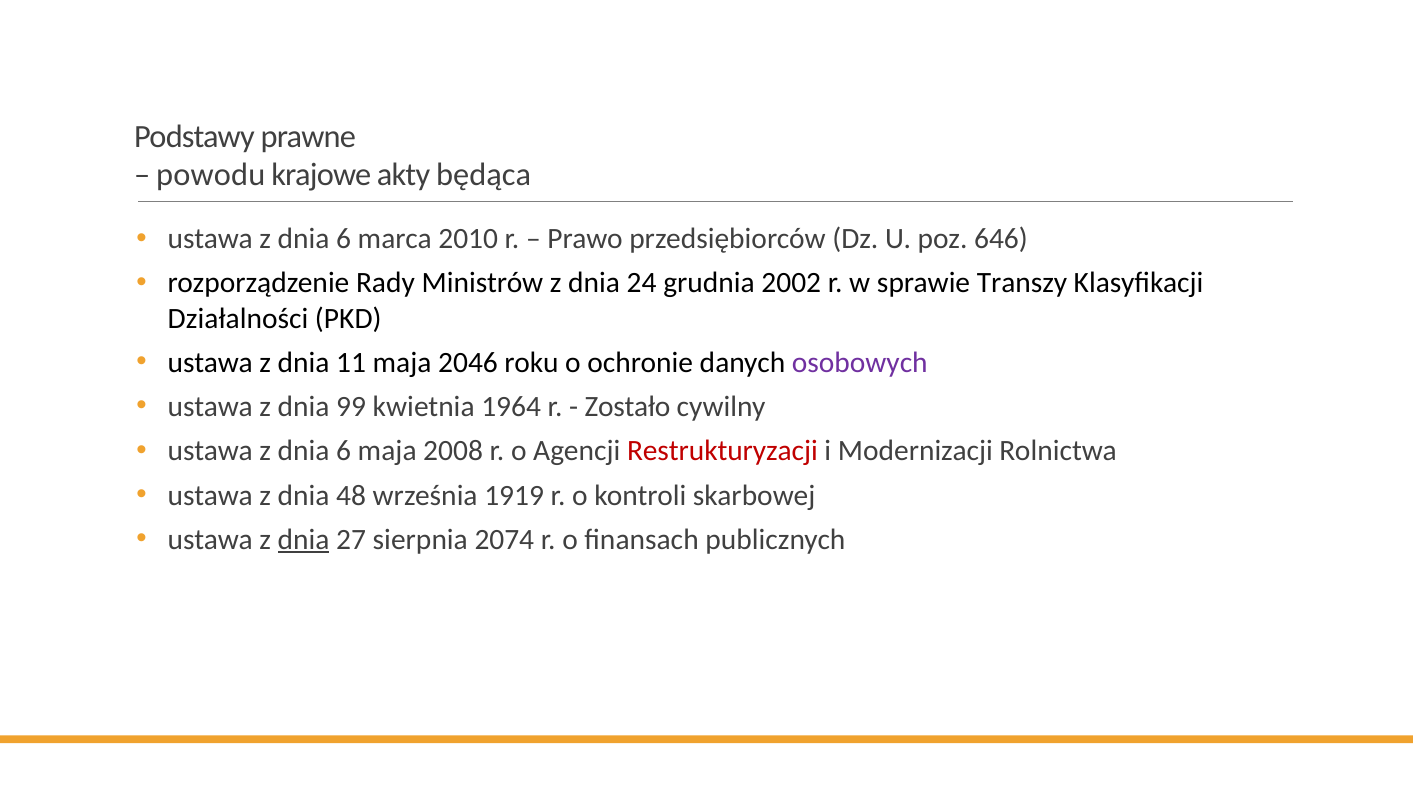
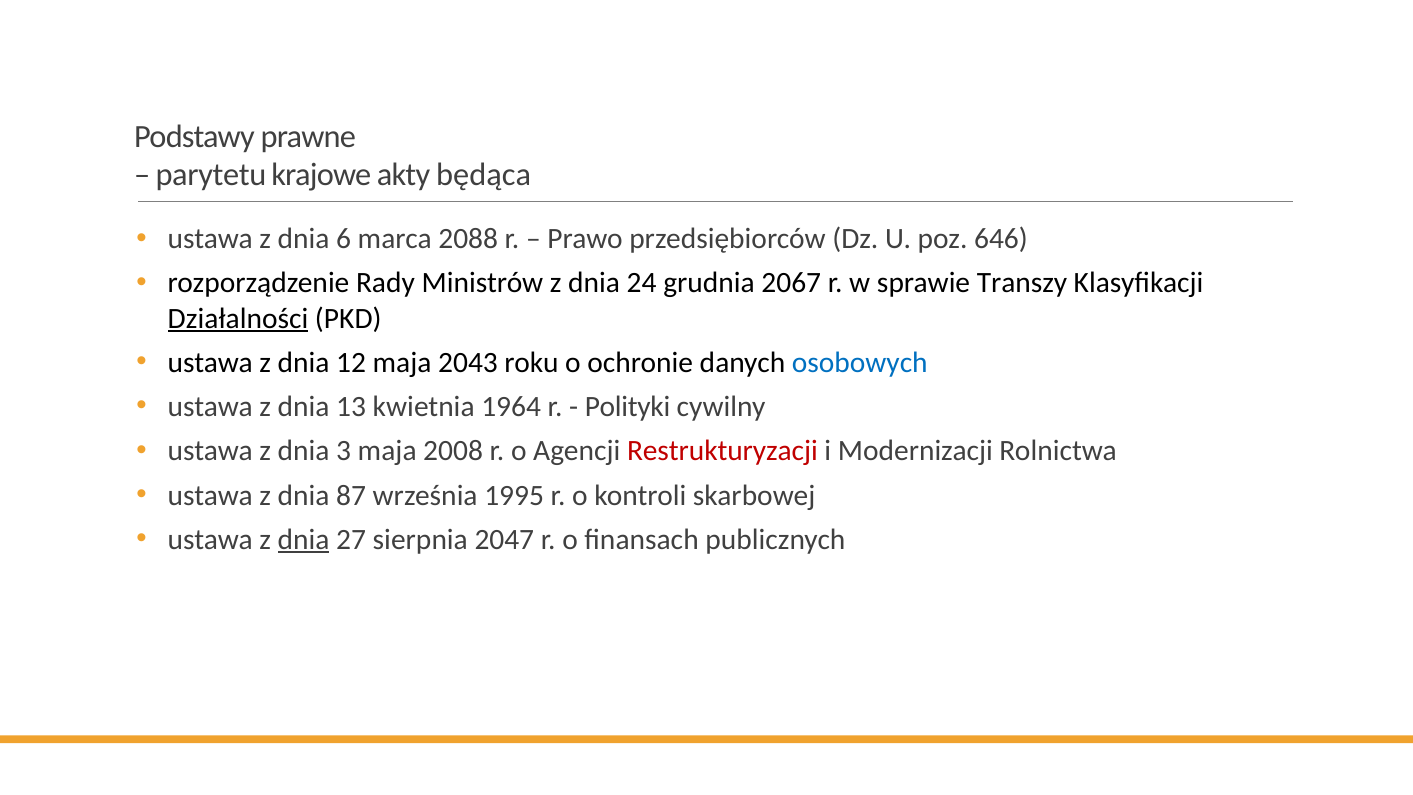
powodu: powodu -> parytetu (211, 175)
2010: 2010 -> 2088 (468, 239)
2002: 2002 -> 2067 (791, 283)
Działalności underline: none -> present (238, 318)
11: 11 -> 12 (351, 363)
2046: 2046 -> 2043 (468, 363)
osobowych colour: purple -> blue (860, 363)
99: 99 -> 13 (351, 407)
Zostało: Zostało -> Polityki (628, 407)
6: 6 -> 3 (344, 451)
48: 48 -> 87 (351, 495)
1919: 1919 -> 1995 (514, 495)
2074: 2074 -> 2047 (504, 539)
